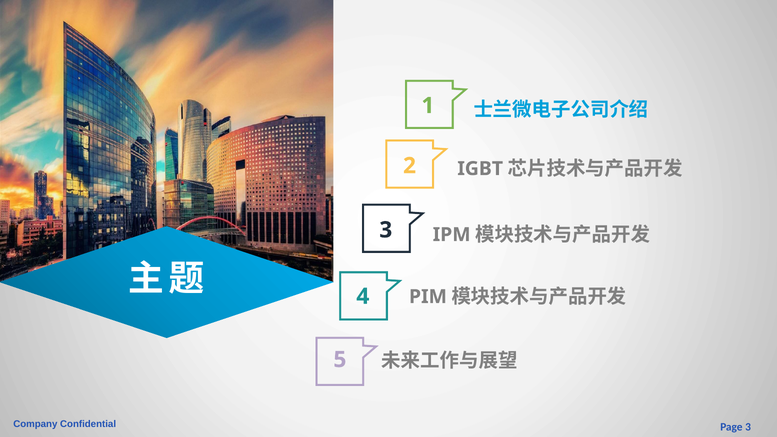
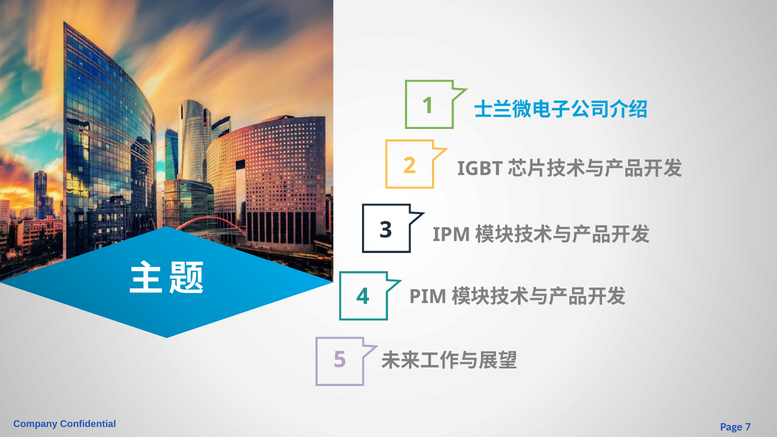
3: 3 -> 7 (748, 427)
